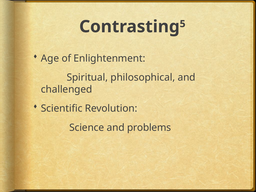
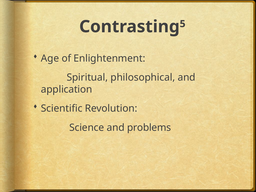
challenged: challenged -> application (67, 89)
